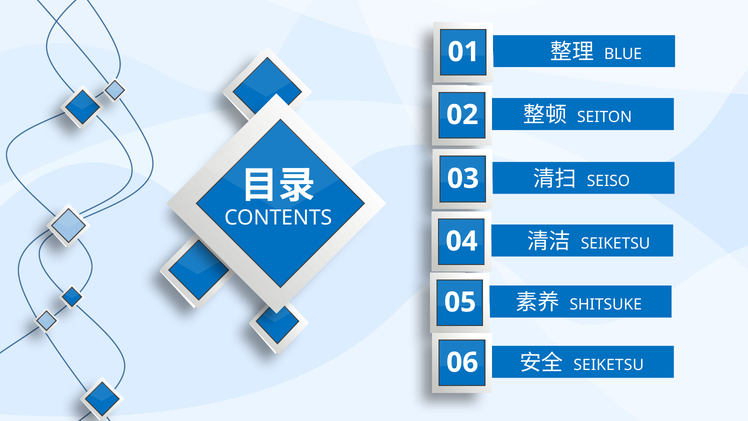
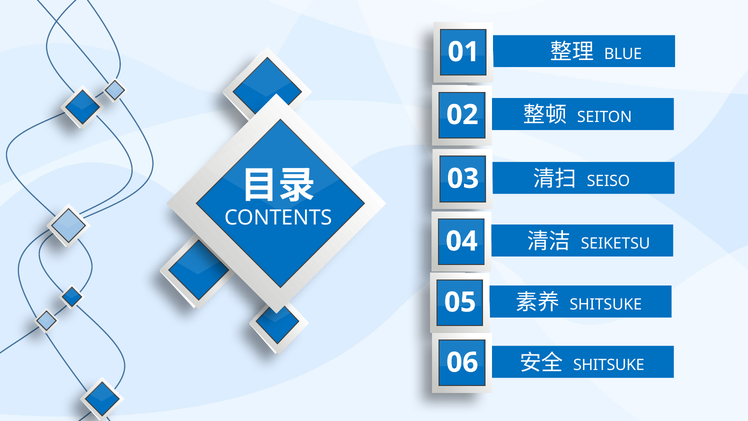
SEIKETSU: SEIKETSU -> SHITSUKE (609, 365)
